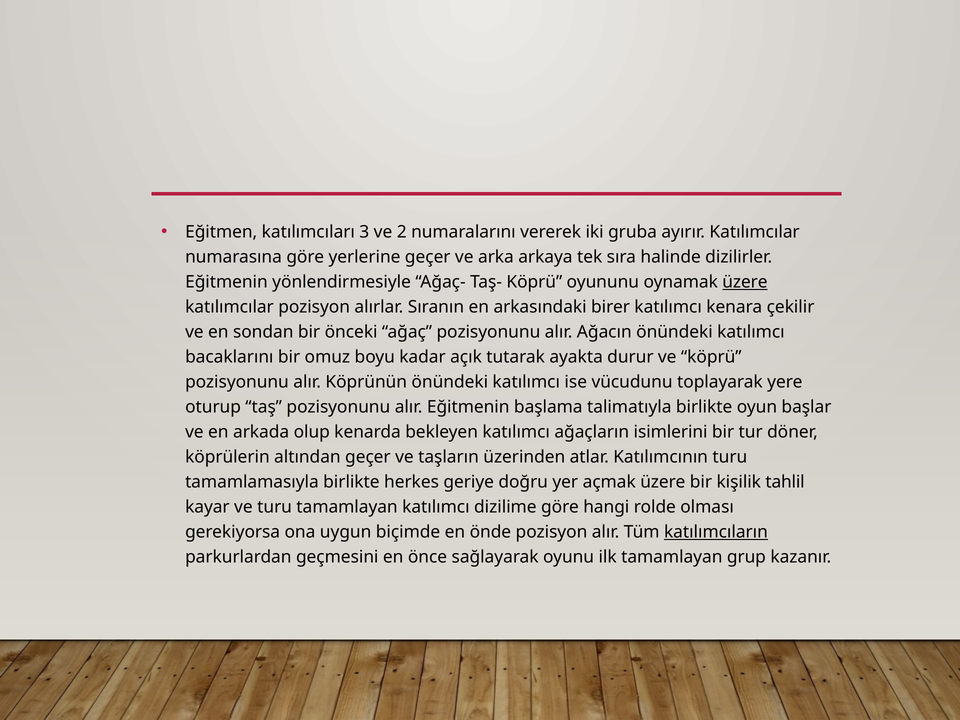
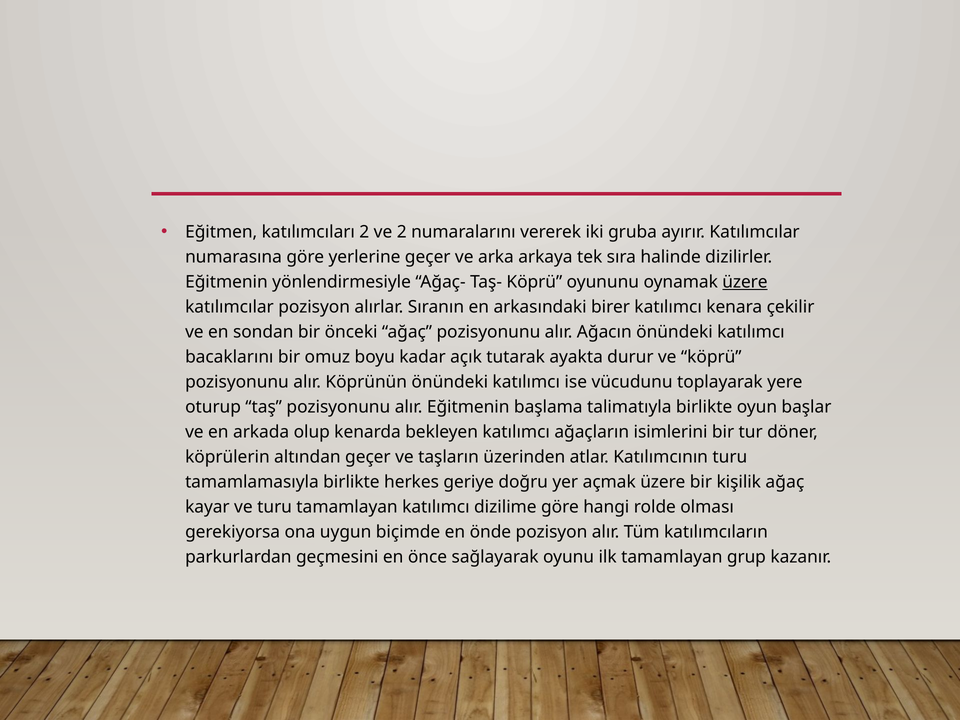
katılımcıları 3: 3 -> 2 (364, 232)
kişilik tahlil: tahlil -> ağaç (785, 482)
katılımcıların underline: present -> none (716, 532)
